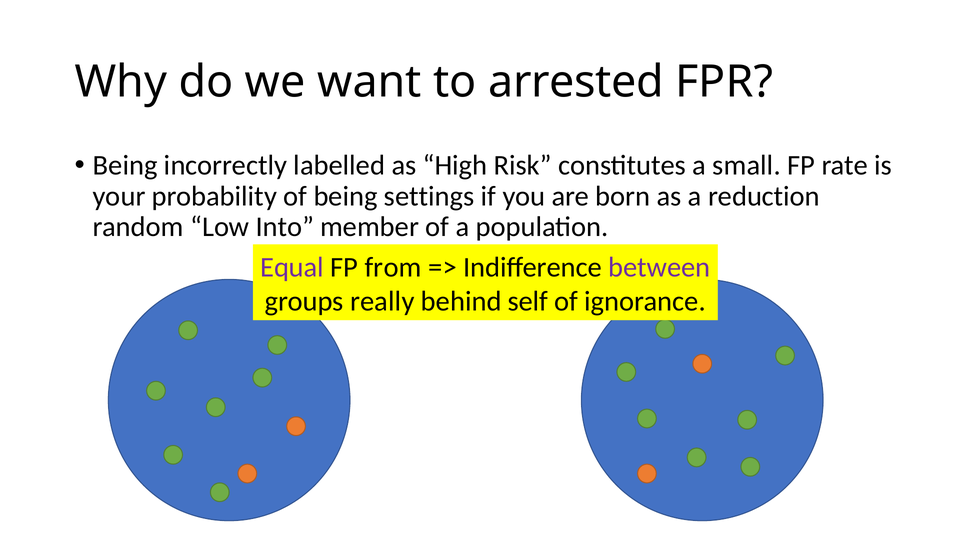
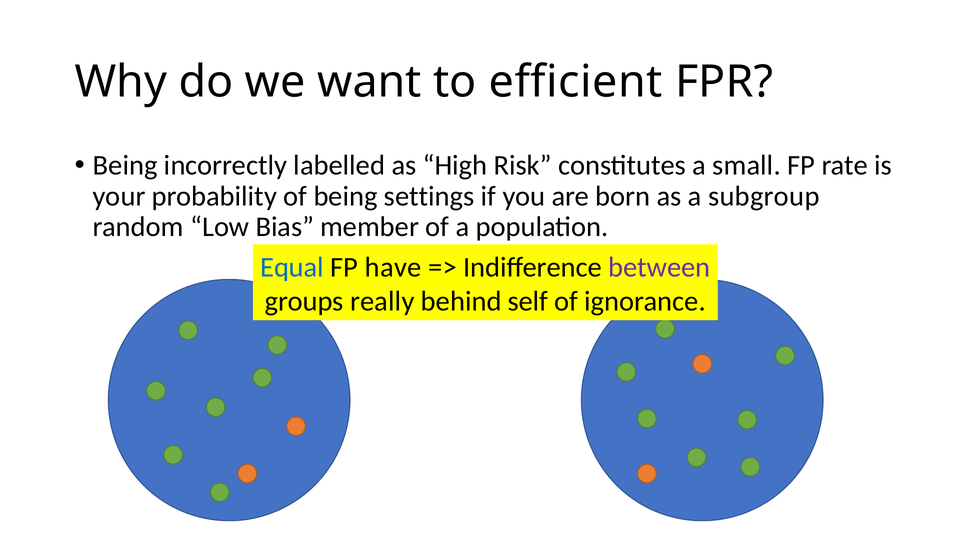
arrested: arrested -> efficient (576, 82)
reduction: reduction -> subgroup (764, 196)
Into: Into -> Bias (285, 227)
Equal colour: purple -> blue (292, 267)
from: from -> have (393, 267)
